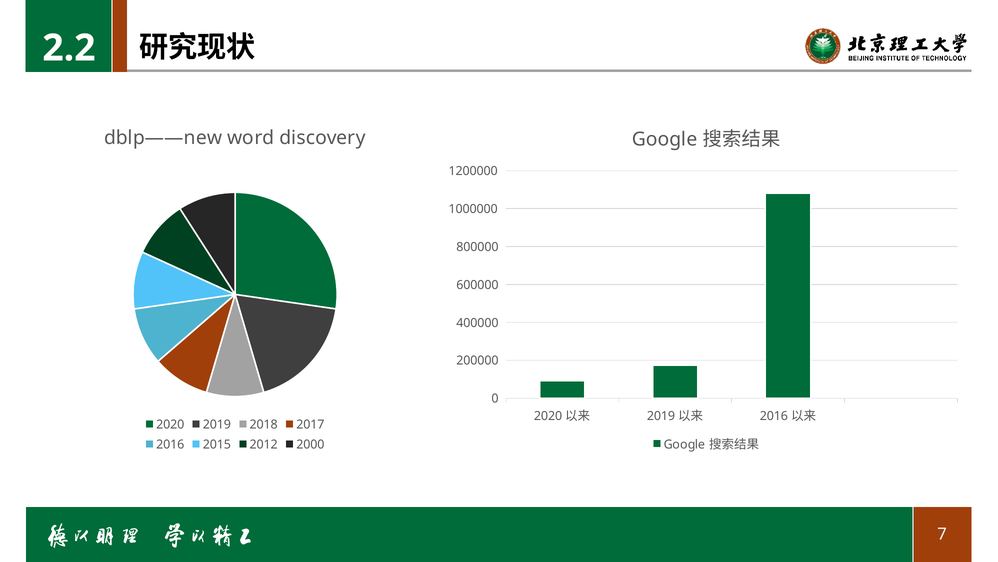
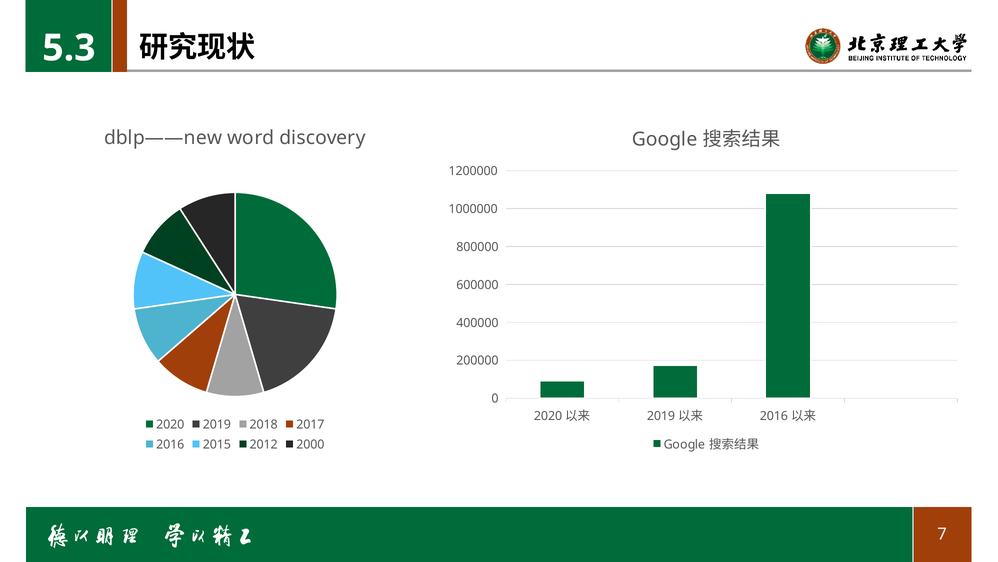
2.2: 2.2 -> 5.3 (69, 48)
